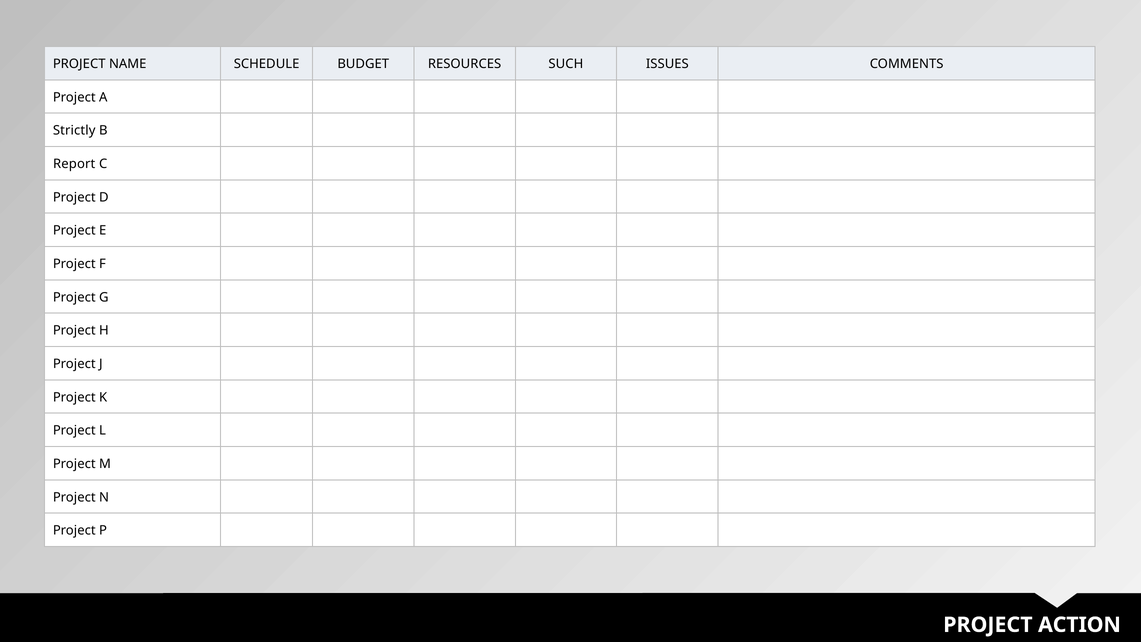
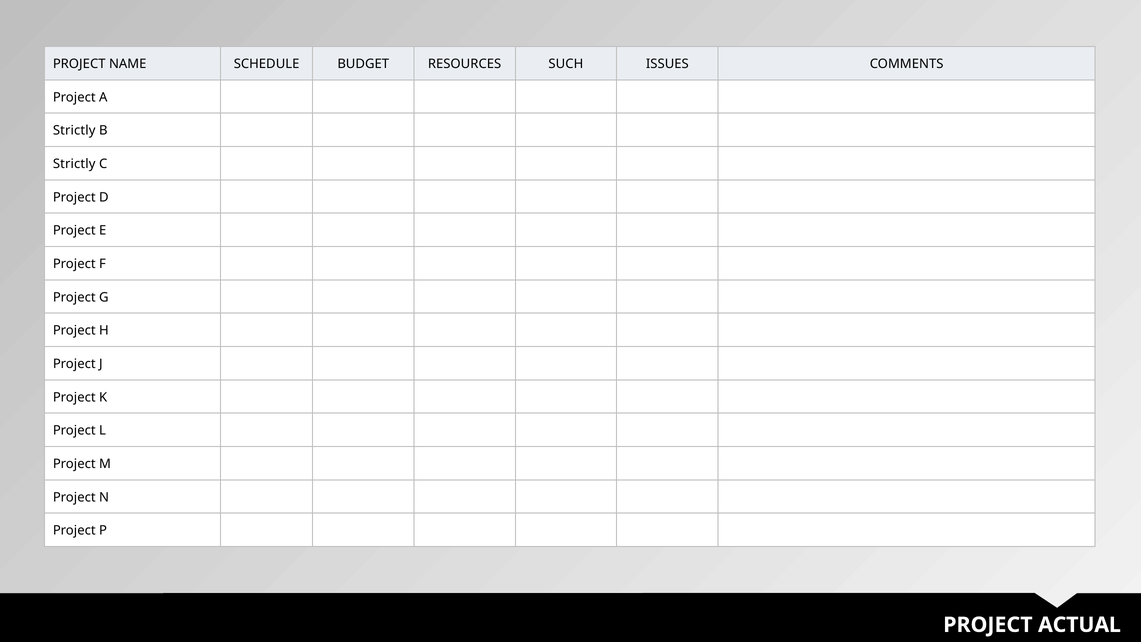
Report: Report -> Strictly (74, 164)
ACTION: ACTION -> ACTUAL (1079, 625)
